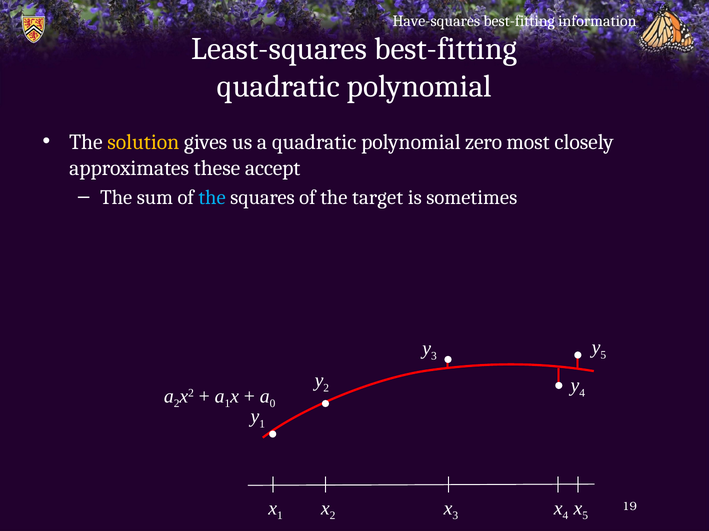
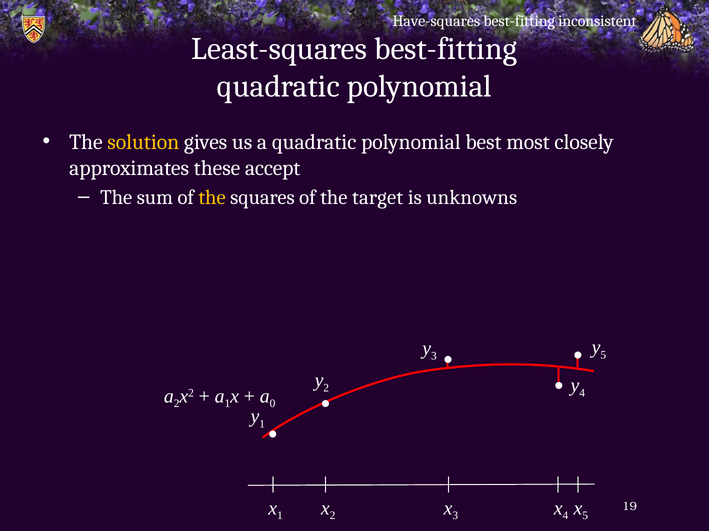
information: information -> inconsistent (597, 21)
zero: zero -> best (483, 142)
the colour: light blue -> yellow (212, 198)
sometimes: sometimes -> unknowns (472, 198)
